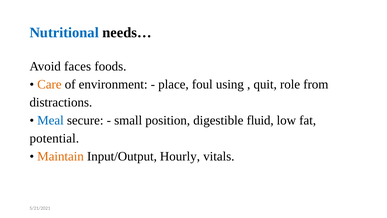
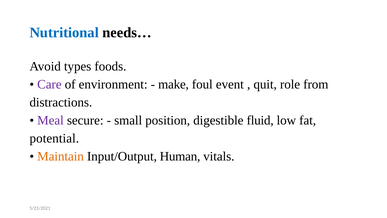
faces: faces -> types (78, 66)
Care colour: orange -> purple (49, 84)
place: place -> make (174, 84)
using: using -> event (230, 84)
Meal colour: blue -> purple (50, 120)
Hourly: Hourly -> Human (180, 156)
